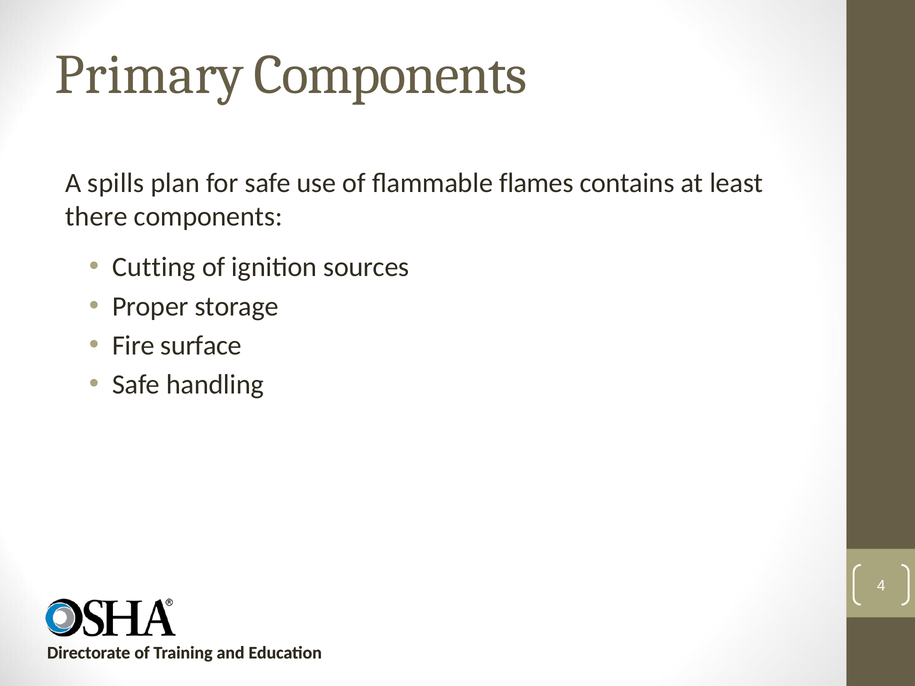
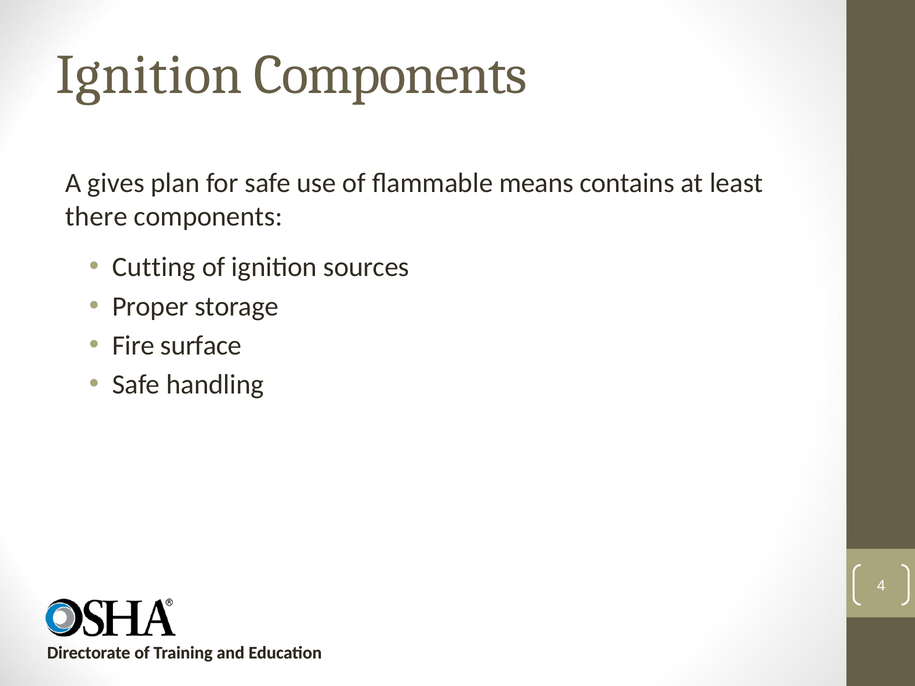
Primary: Primary -> Ignition (149, 75)
spills: spills -> gives (116, 183)
flames: flames -> means (536, 183)
